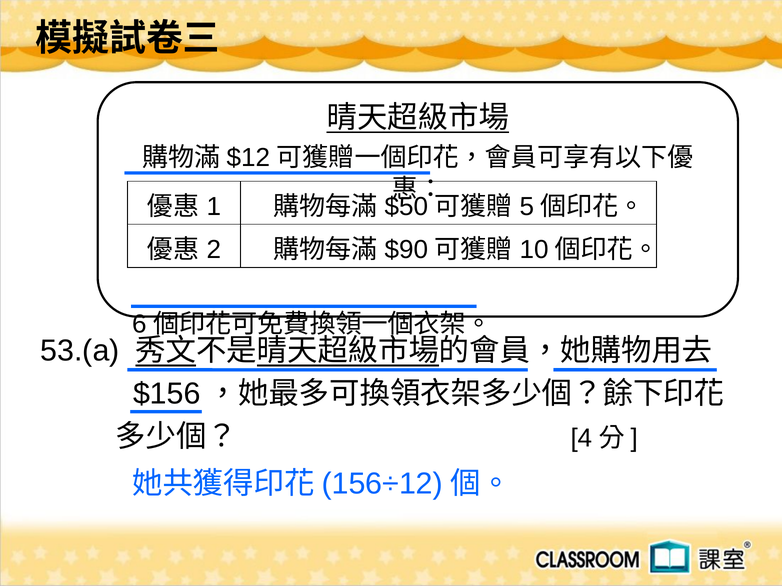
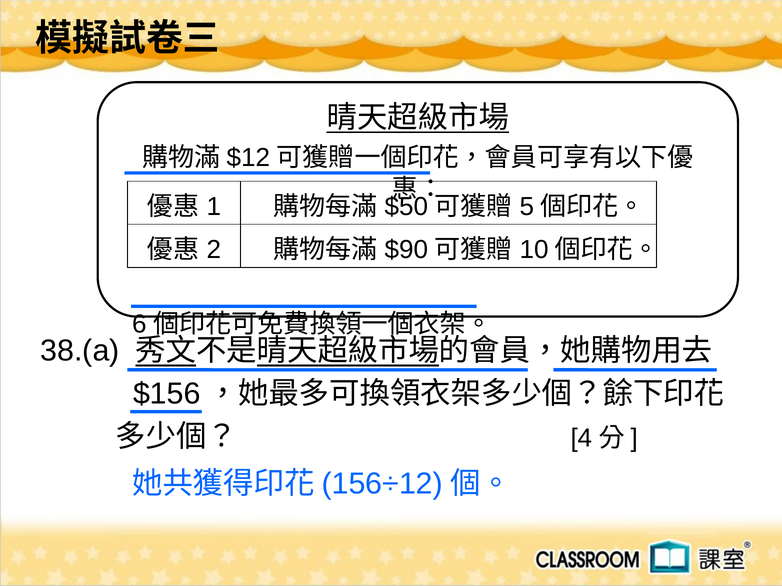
53.(a: 53.(a -> 38.(a (80, 351)
